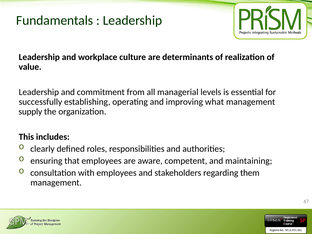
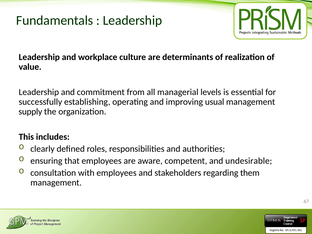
what: what -> usual (215, 102)
maintaining: maintaining -> undesirable (249, 161)
